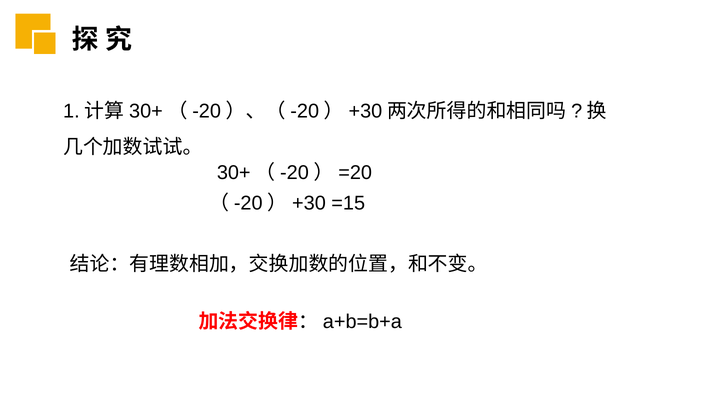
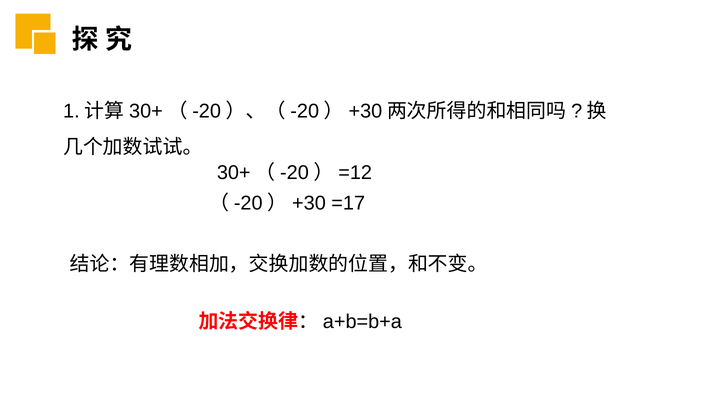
=20: =20 -> =12 (355, 173)
=15: =15 -> =17 (348, 203)
